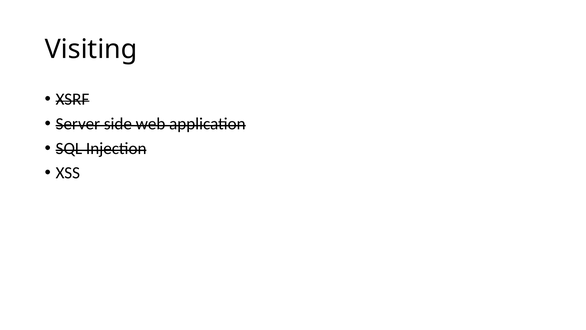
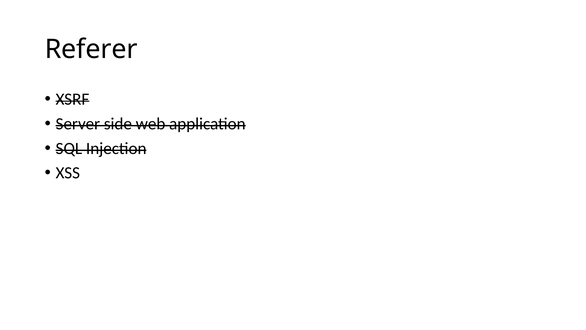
Visiting: Visiting -> Referer (91, 49)
